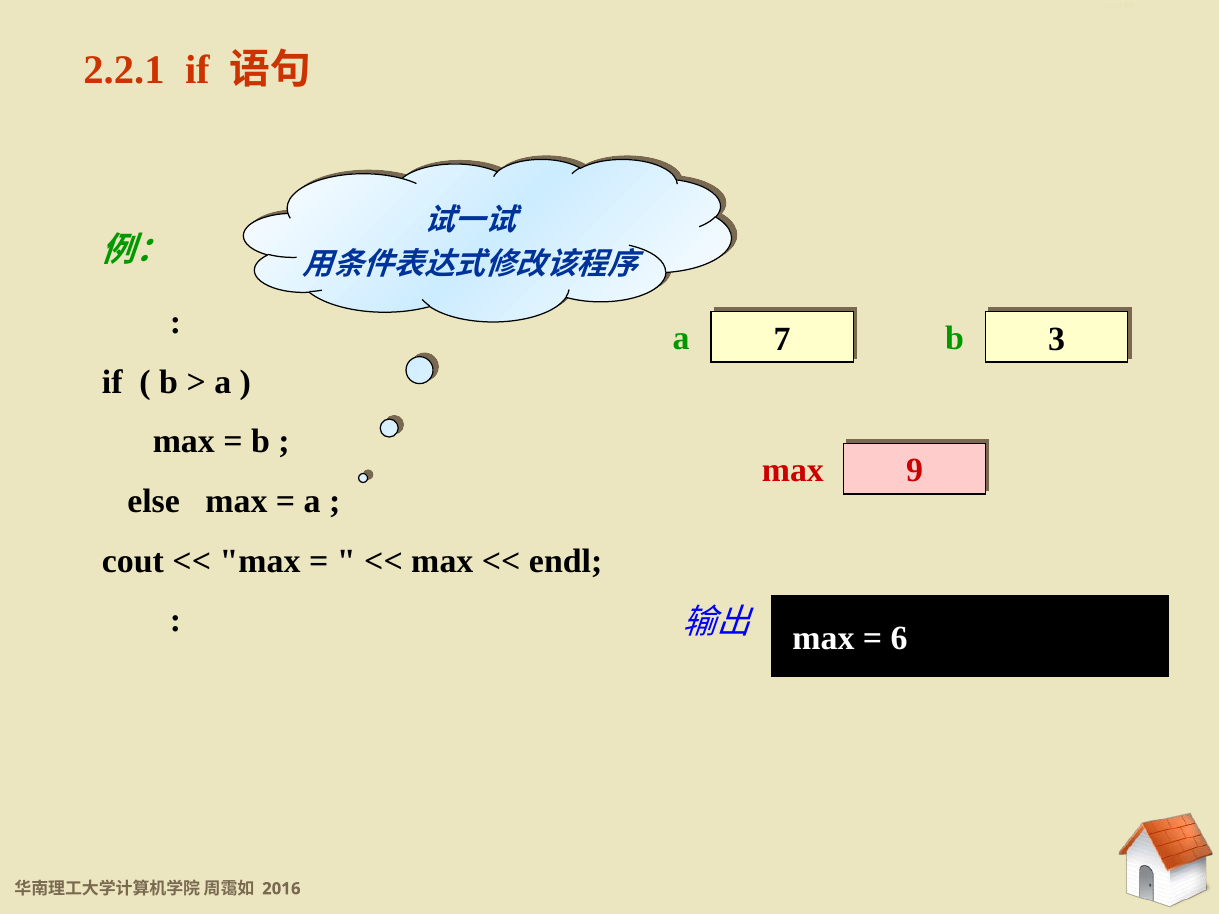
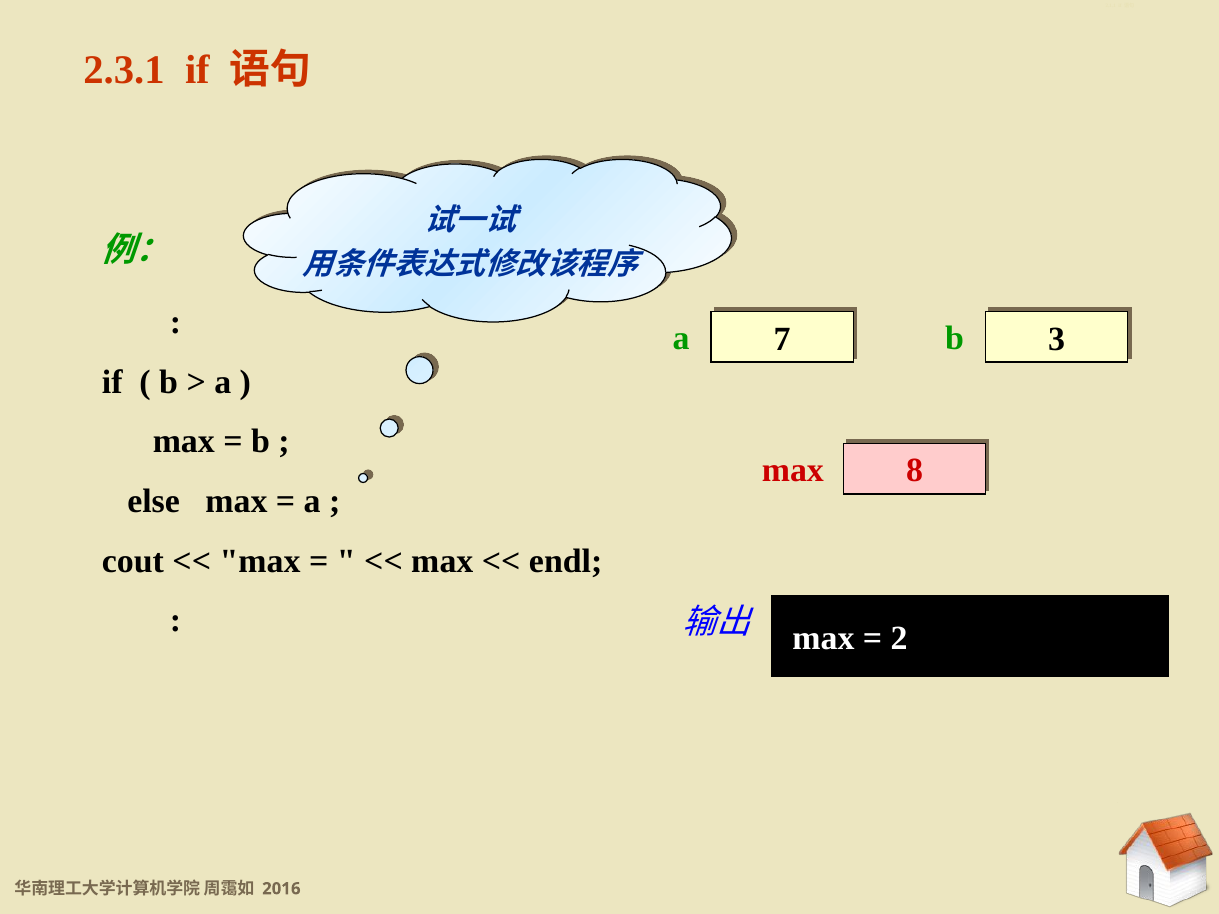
2.2.1: 2.2.1 -> 2.3.1 (124, 70)
9: 9 -> 8 (915, 470)
6: 6 -> 2 (899, 639)
